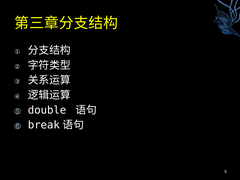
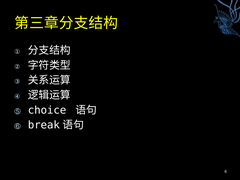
double: double -> choice (47, 110)
